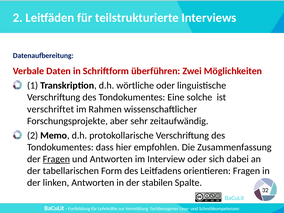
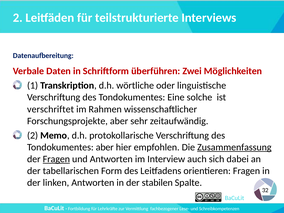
Tondokumentes dass: dass -> aber (105, 147)
Zusammenfassung underline: none -> present (234, 147)
Interview oder: oder -> auch (197, 159)
